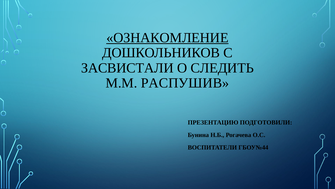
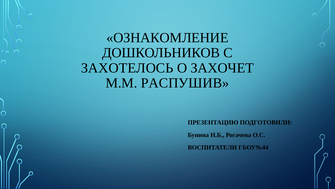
ОЗНАКОМЛЕНИЕ underline: present -> none (167, 38)
ЗАСВИСТАЛИ: ЗАСВИСТАЛИ -> ЗАХОТЕЛОСЬ (127, 68)
СЛЕДИТЬ: СЛЕДИТЬ -> ЗАХОЧЕТ (222, 68)
